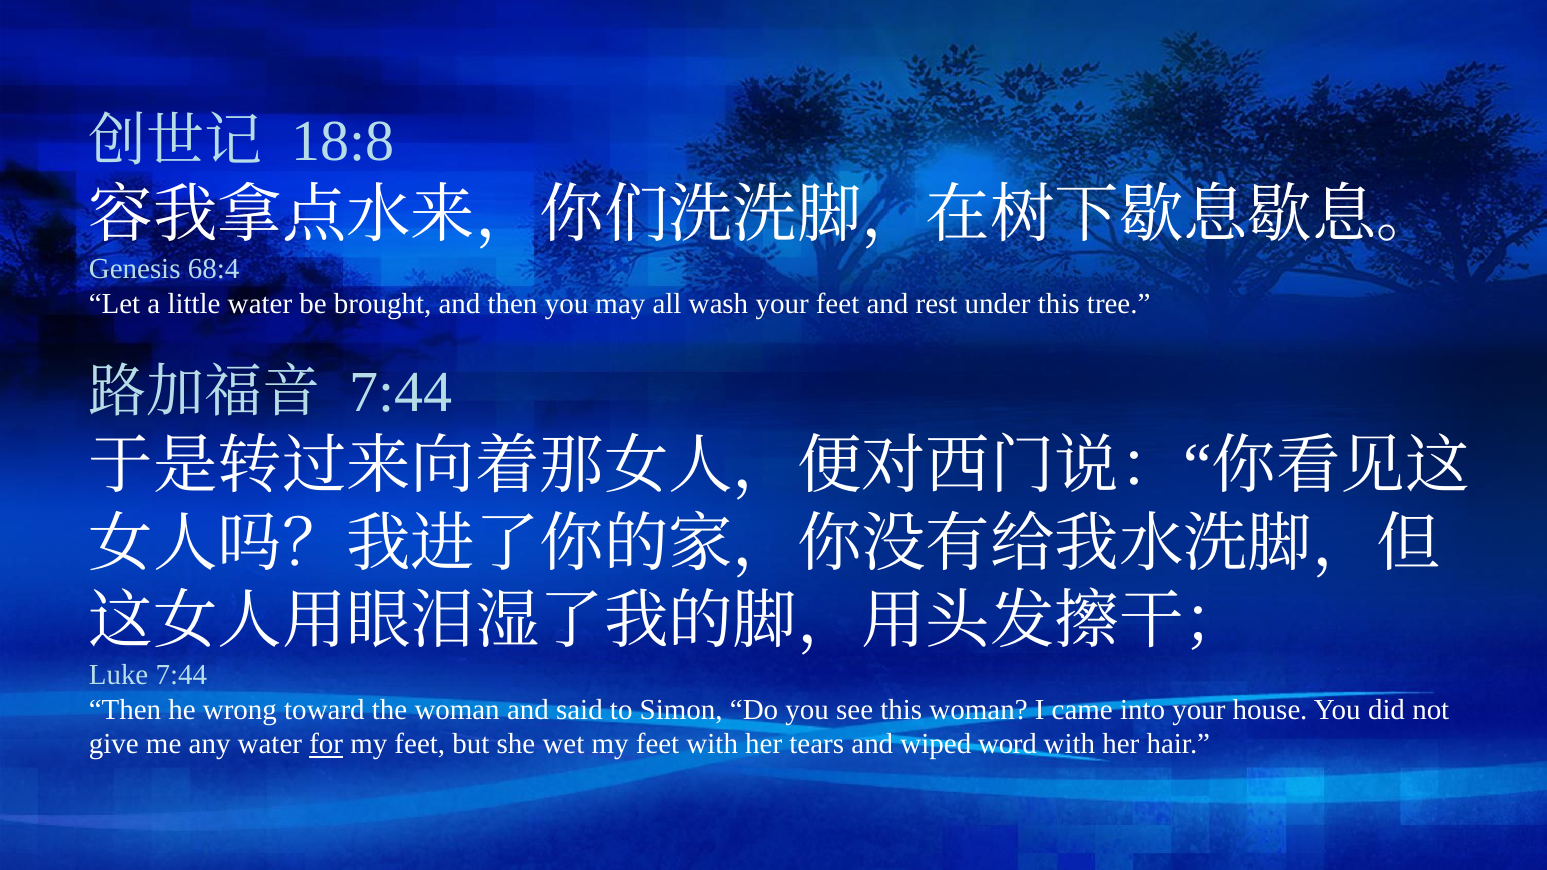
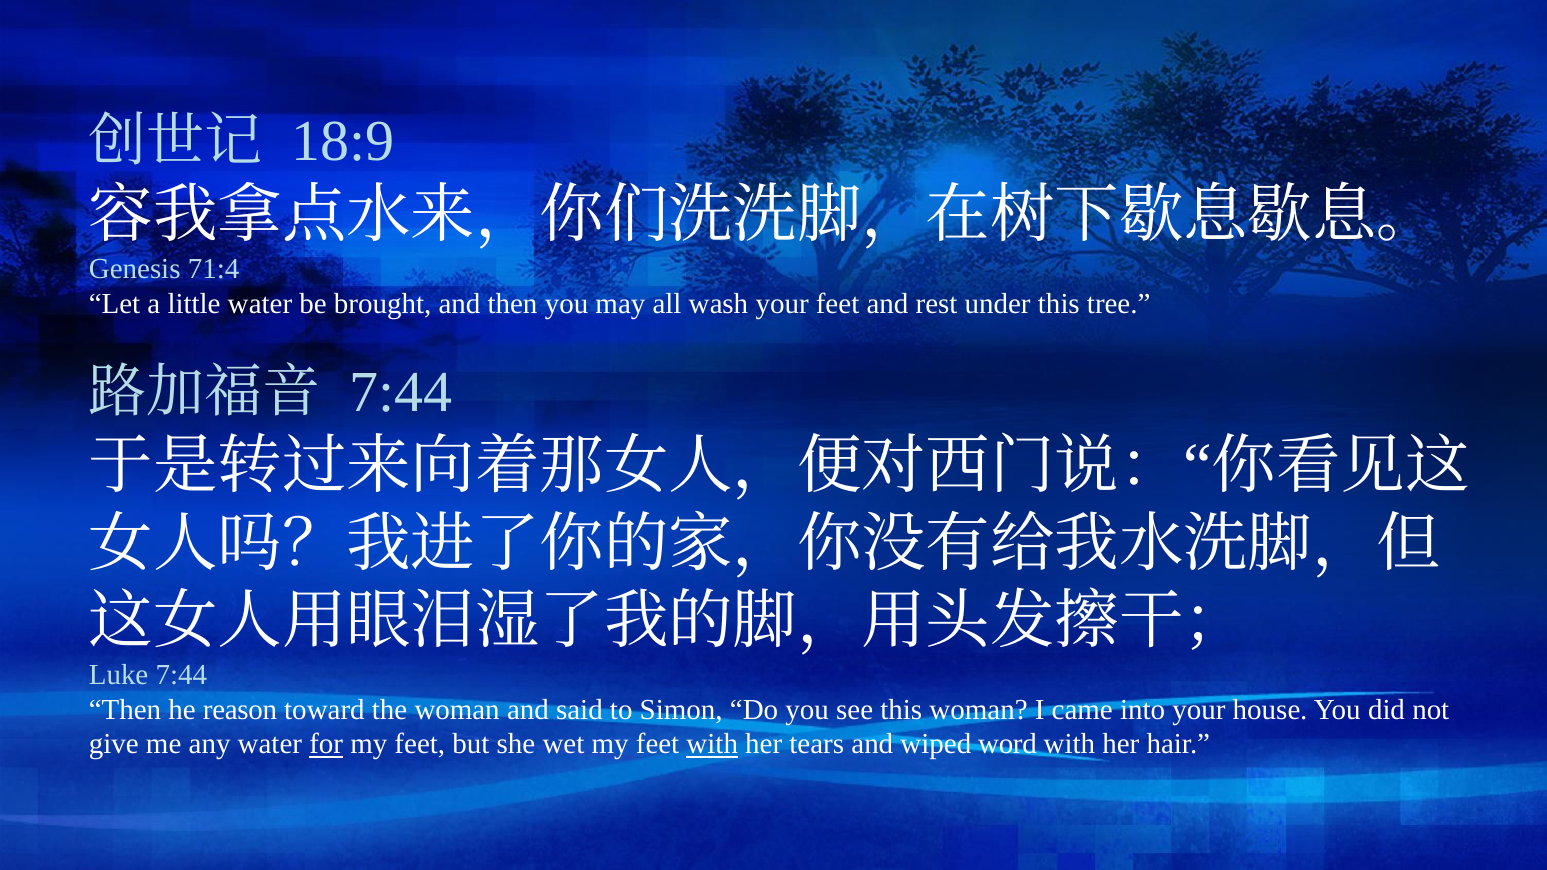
18:8: 18:8 -> 18:9 (343, 141)
68:4: 68:4 -> 71:4 (214, 269)
wrong: wrong -> reason (240, 710)
with underline: none -> present (712, 744)
